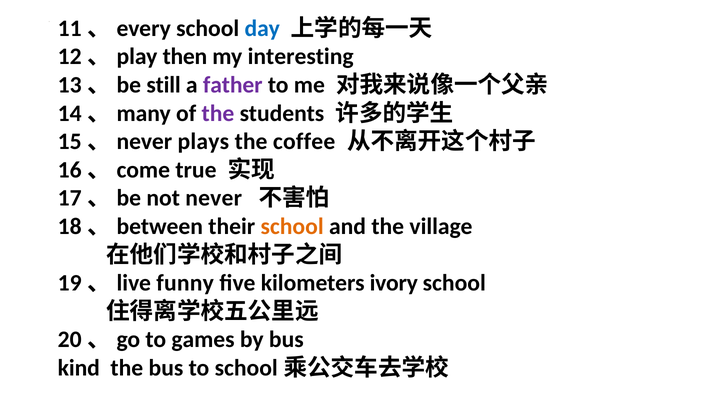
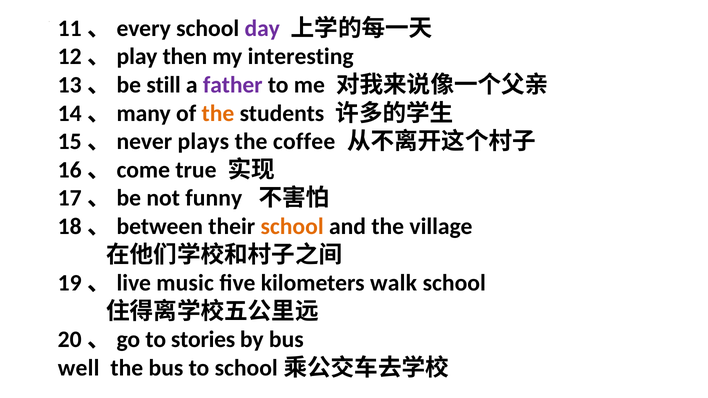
day colour: blue -> purple (262, 28)
the colour: purple -> orange (218, 113)
never: never -> funny (214, 198)
funny: funny -> music (185, 283)
ivory: ivory -> walk (394, 283)
games: games -> stories (203, 340)
kind: kind -> well (79, 368)
